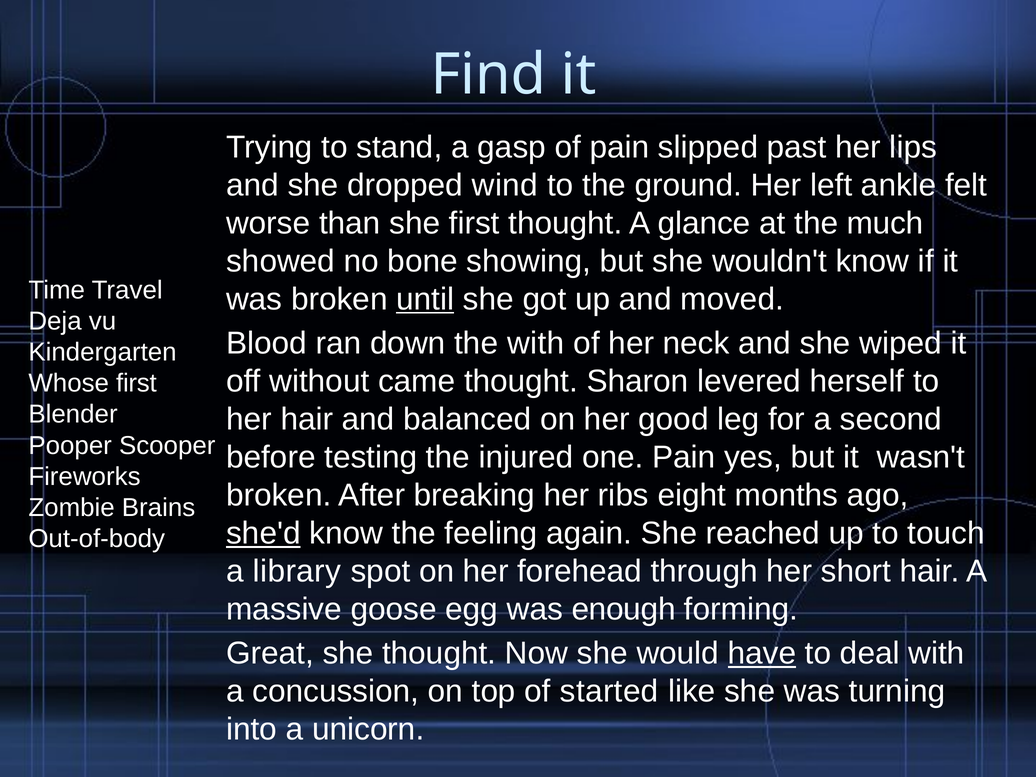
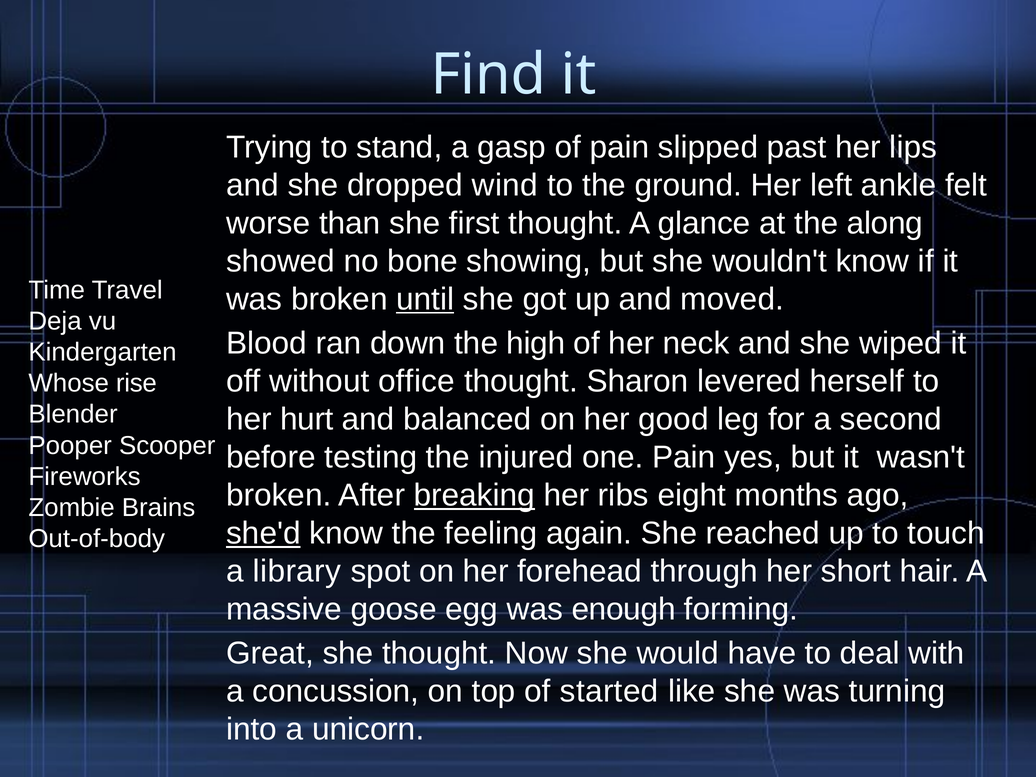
much: much -> along (885, 223)
the with: with -> high (536, 343)
came: came -> office (417, 381)
Whose first: first -> rise (136, 383)
her hair: hair -> hurt (307, 419)
breaking underline: none -> present (474, 495)
have underline: present -> none (762, 654)
